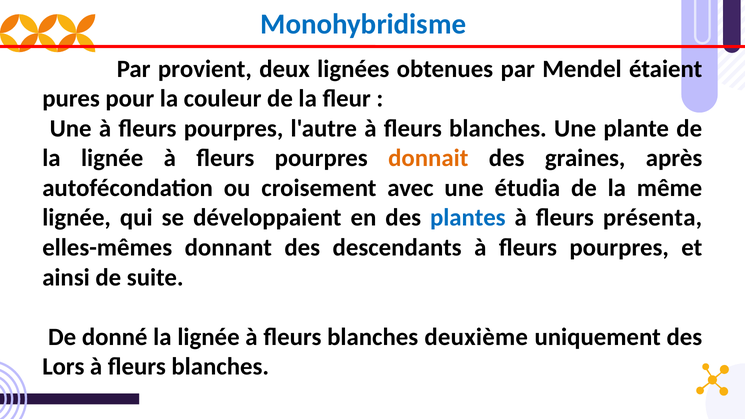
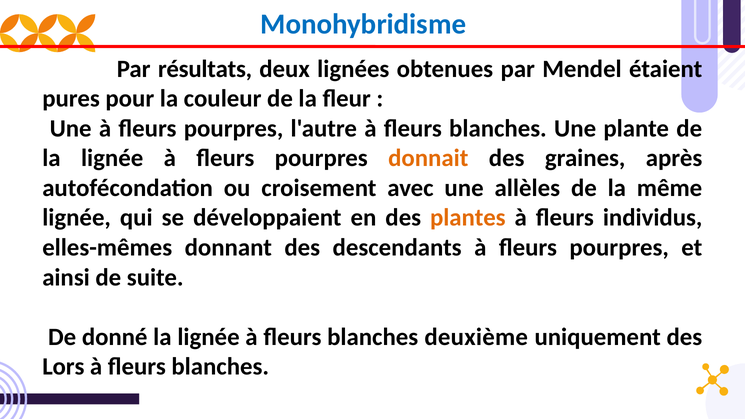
provient: provient -> résultats (205, 69)
étudia: étudia -> allèles (527, 188)
plantes colour: blue -> orange (468, 218)
présenta: présenta -> individus (653, 218)
